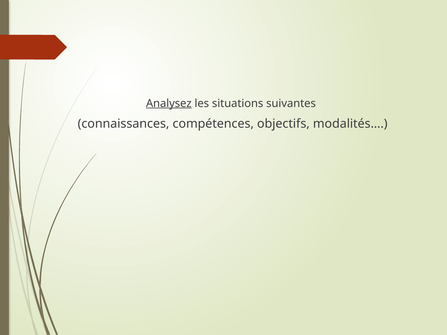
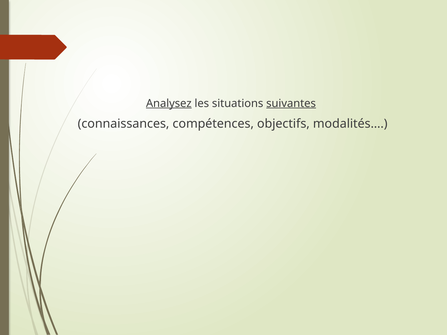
suivantes underline: none -> present (291, 103)
